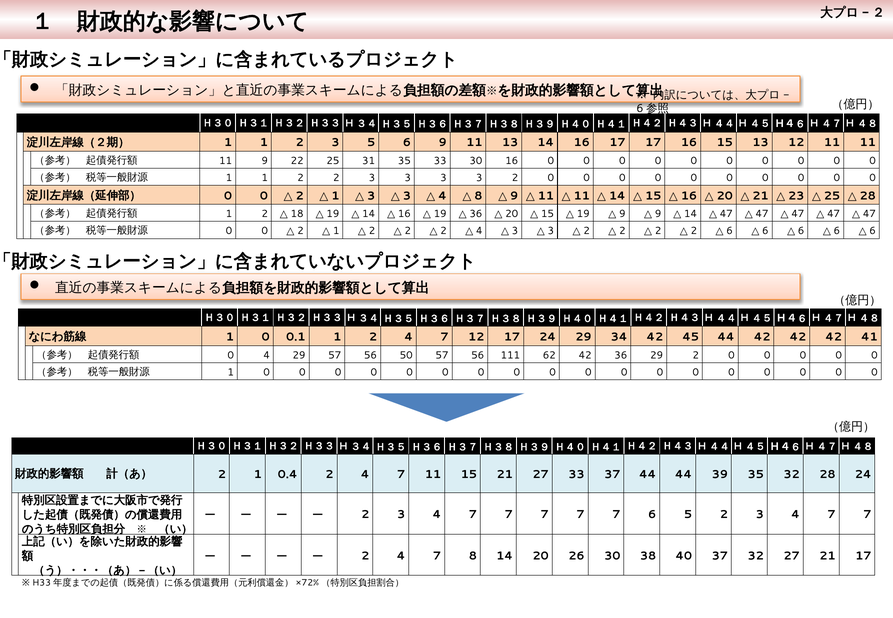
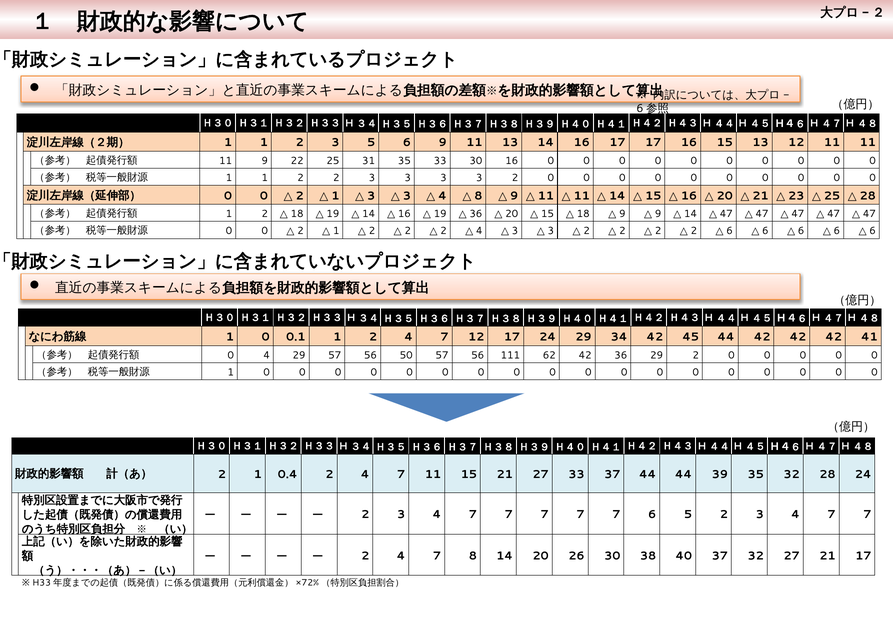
19: 19 -> 18 (583, 214)
